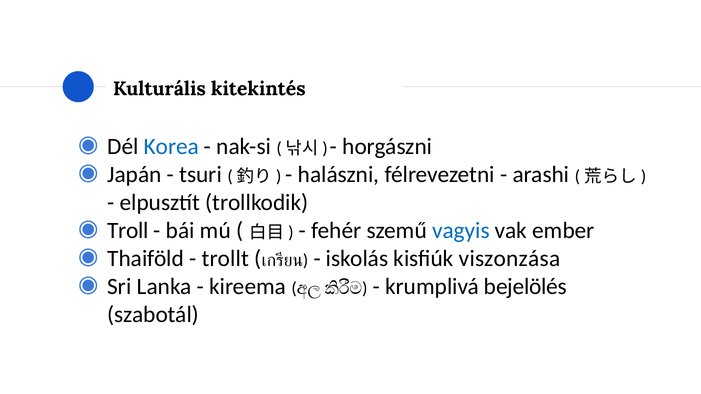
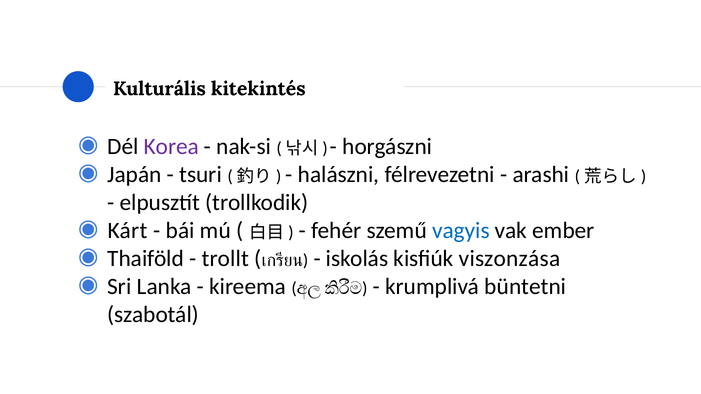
Korea colour: blue -> purple (171, 147)
Troll: Troll -> Kárt (128, 231)
bejelölés: bejelölés -> büntetni (525, 287)
